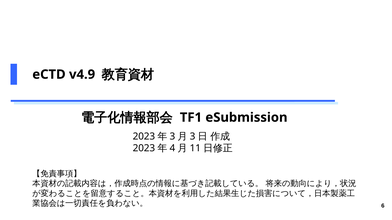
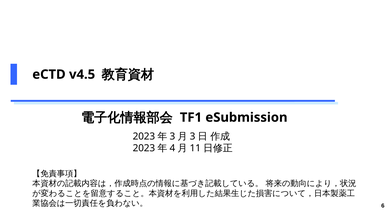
v4.9: v4.9 -> v4.5 (82, 75)
